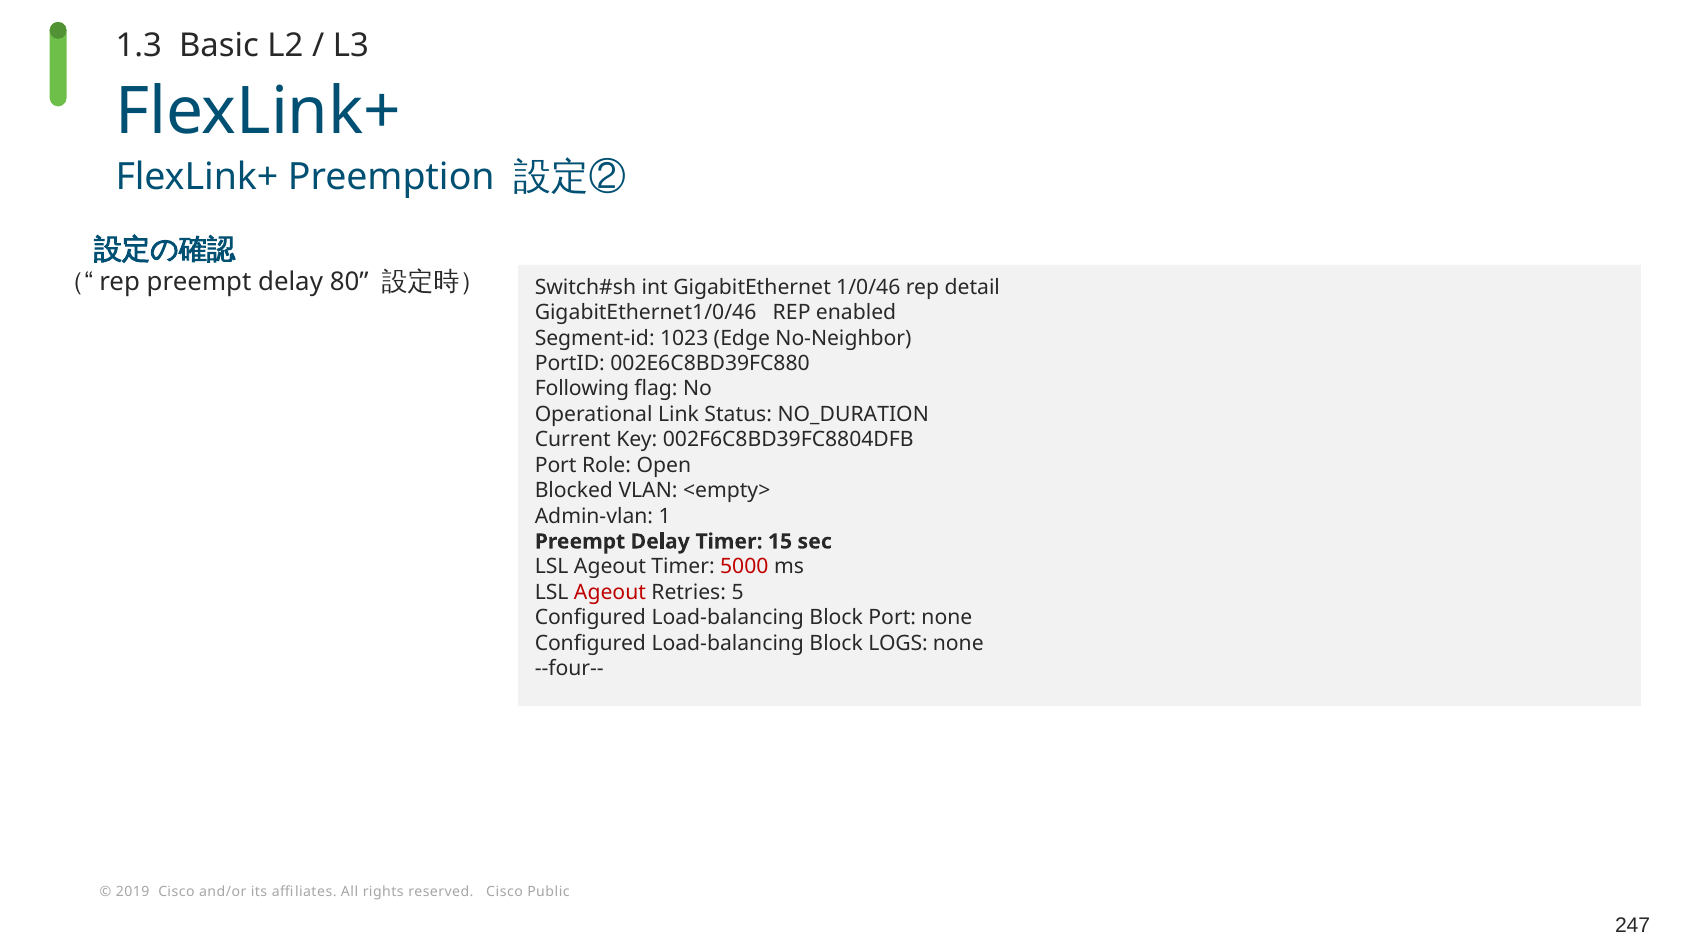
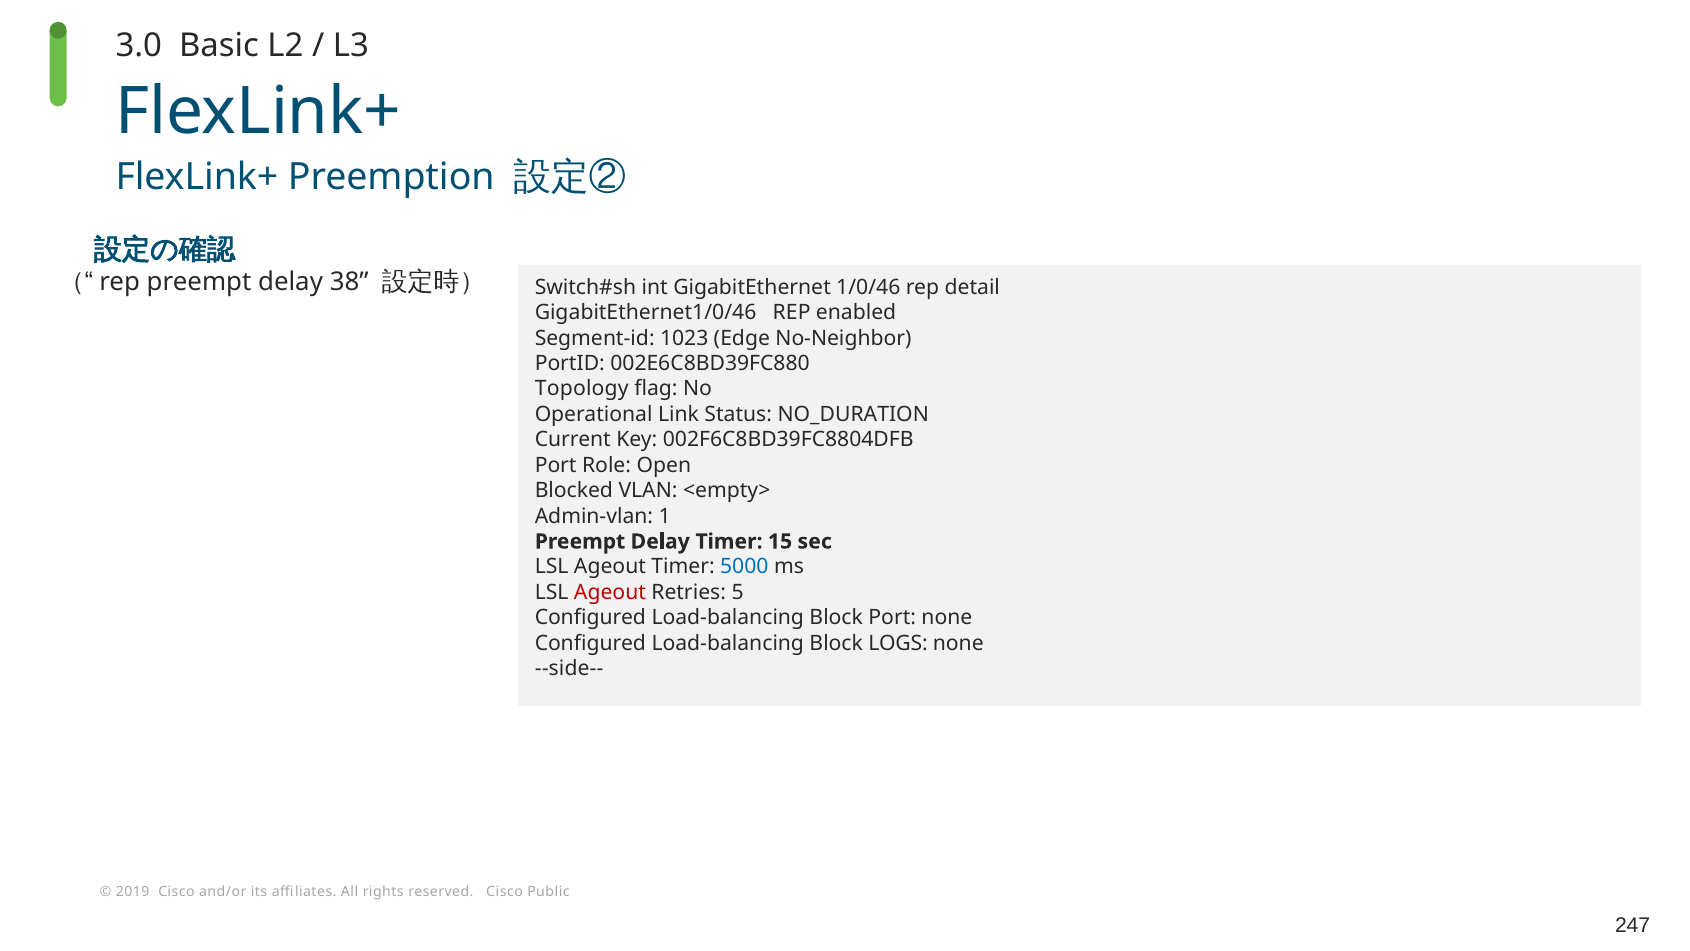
1.3: 1.3 -> 3.0 (139, 46)
80: 80 -> 38 (349, 281)
Following: Following -> Topology (582, 389)
5000 colour: red -> blue (744, 567)
--four--: --four-- -> --side-- (569, 668)
